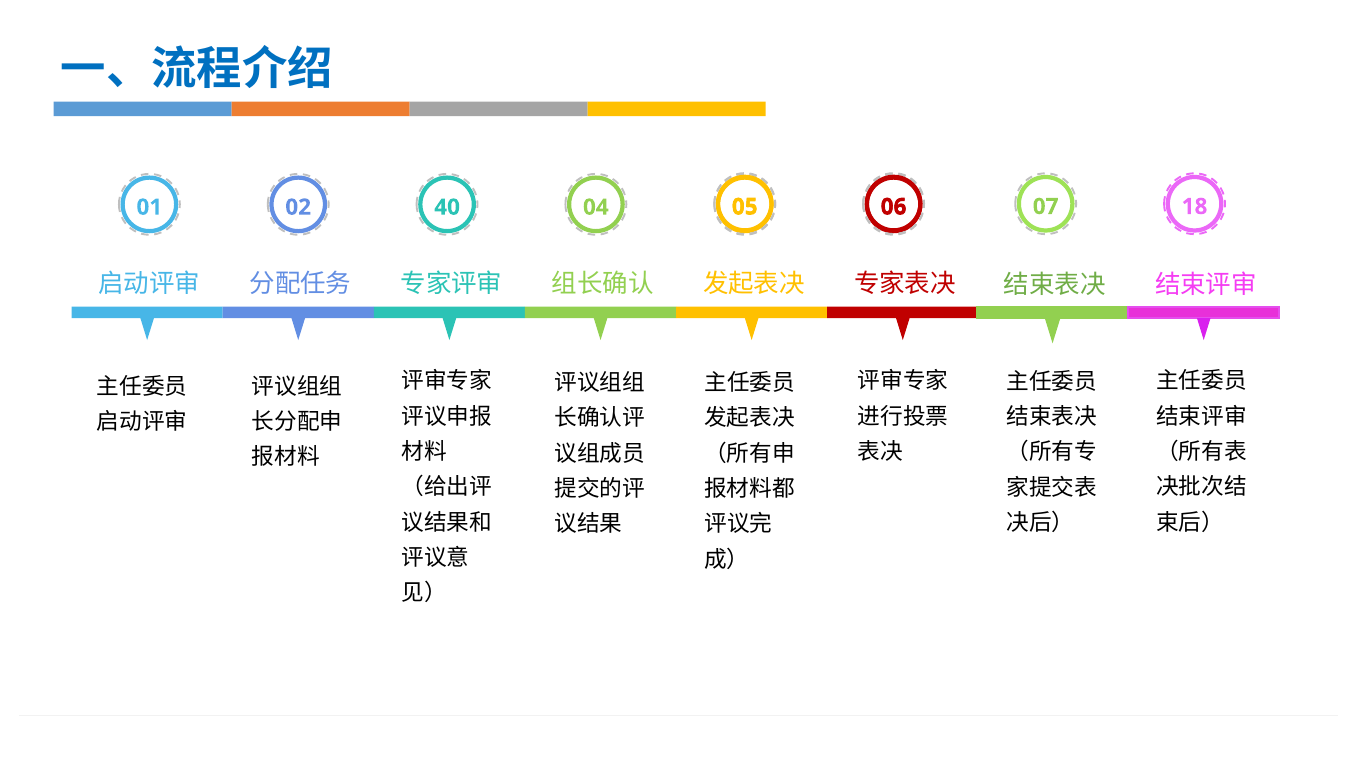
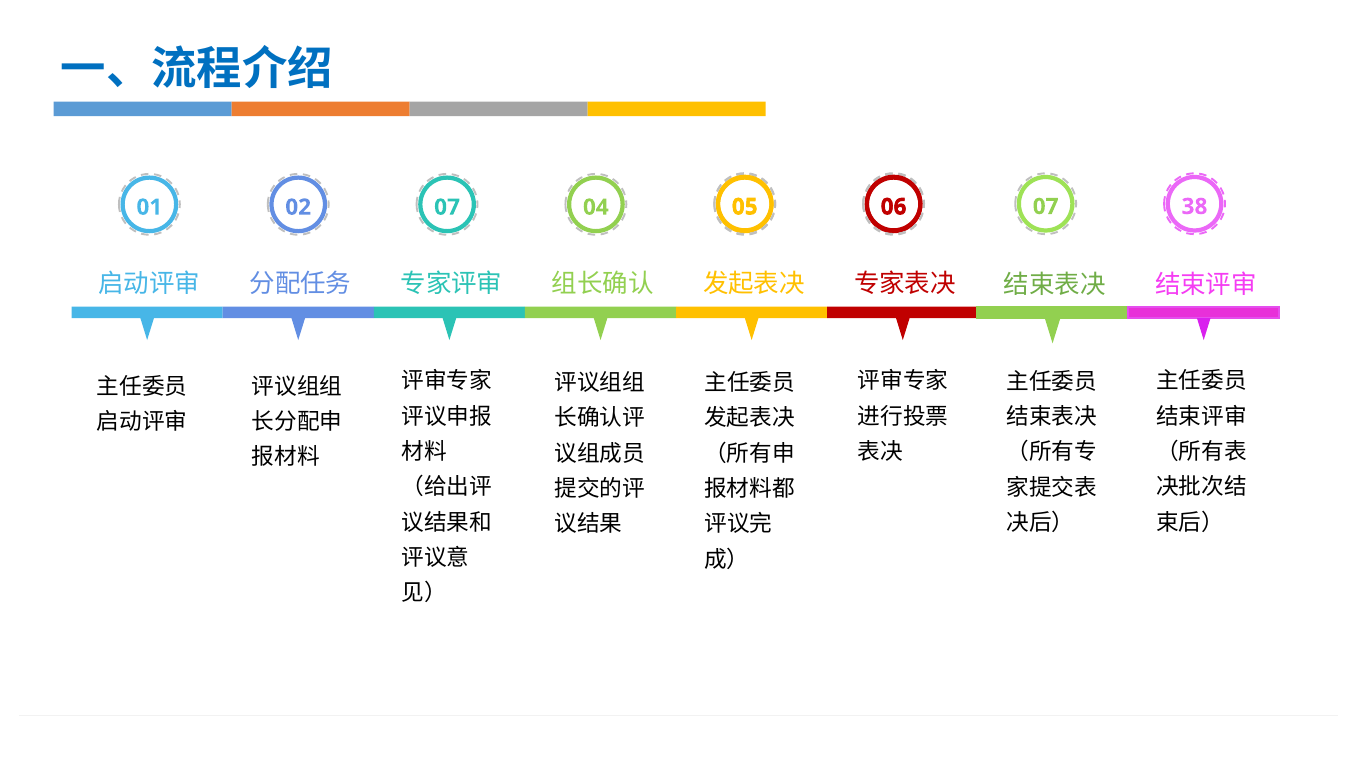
18: 18 -> 38 (1195, 207)
02 40: 40 -> 07 (447, 207)
